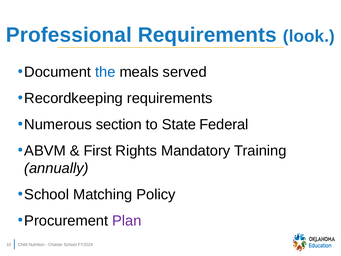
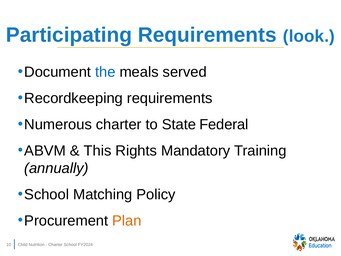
Professional: Professional -> Participating (69, 35)
Numerous section: section -> charter (119, 124)
First: First -> This (98, 151)
Plan colour: purple -> orange (127, 220)
